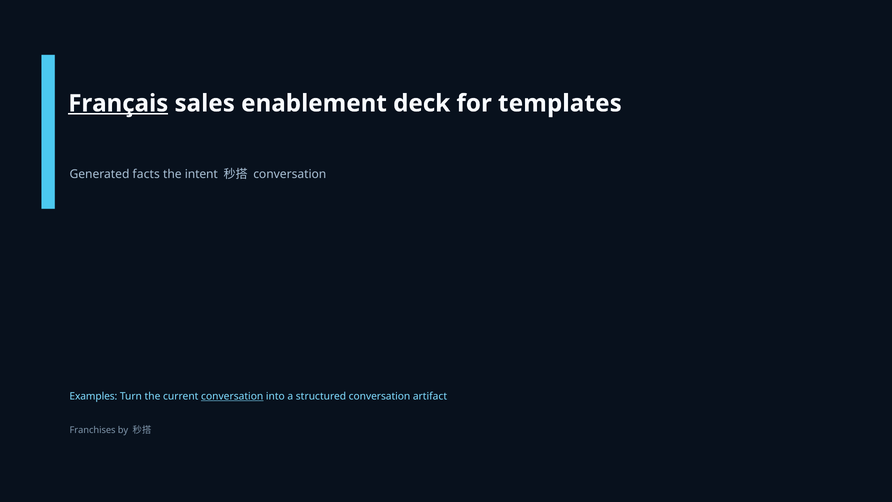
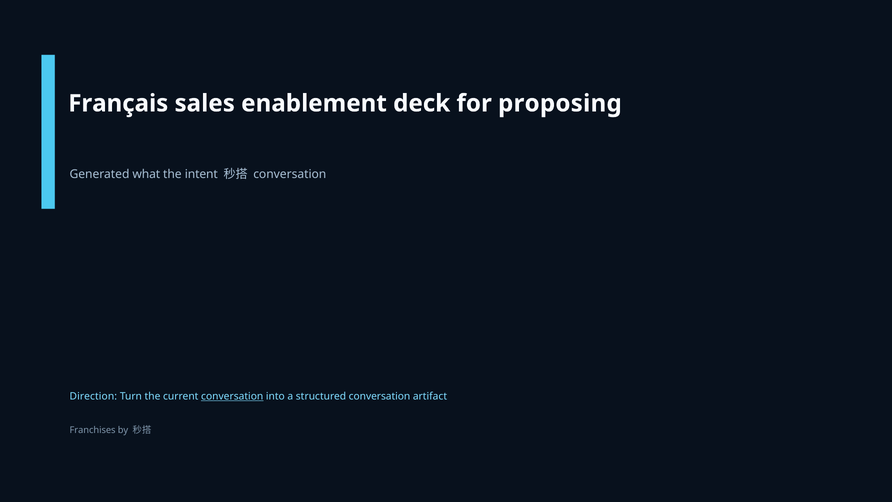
Français underline: present -> none (118, 103)
templates: templates -> proposing (560, 103)
facts: facts -> what (146, 174)
Examples: Examples -> Direction (93, 396)
